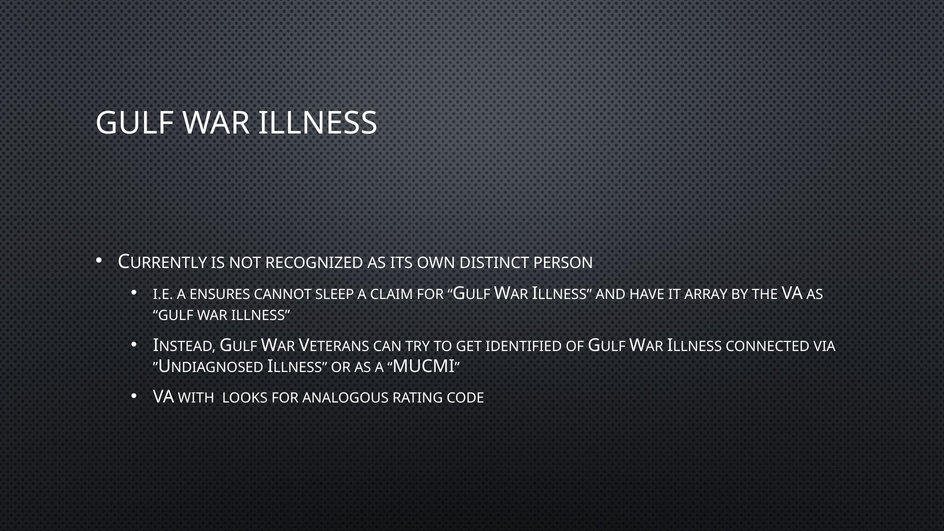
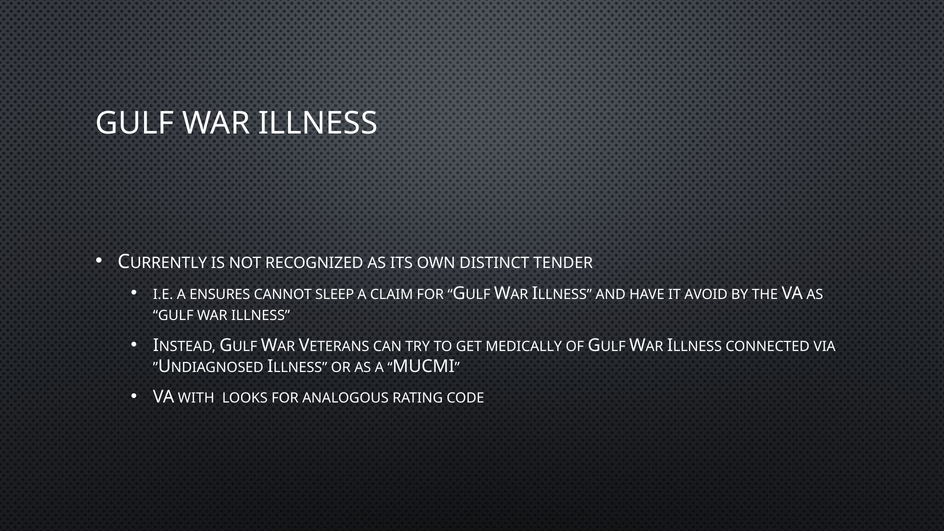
PERSON: PERSON -> TENDER (563, 263)
ARRAY: ARRAY -> AVOID (706, 294)
IDENTIFIED: IDENTIFIED -> MEDICALLY (524, 346)
